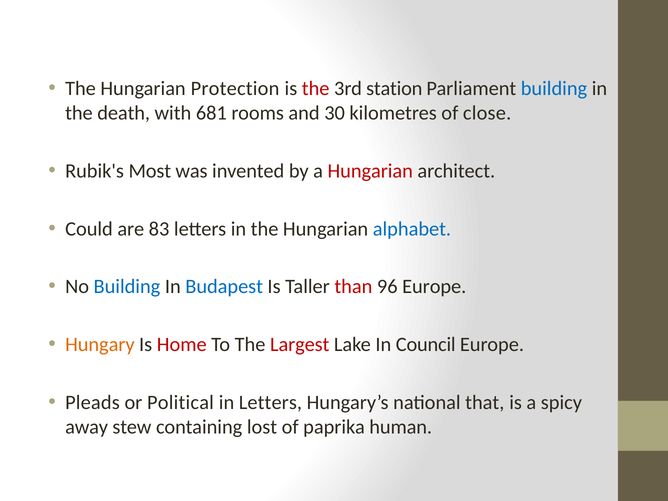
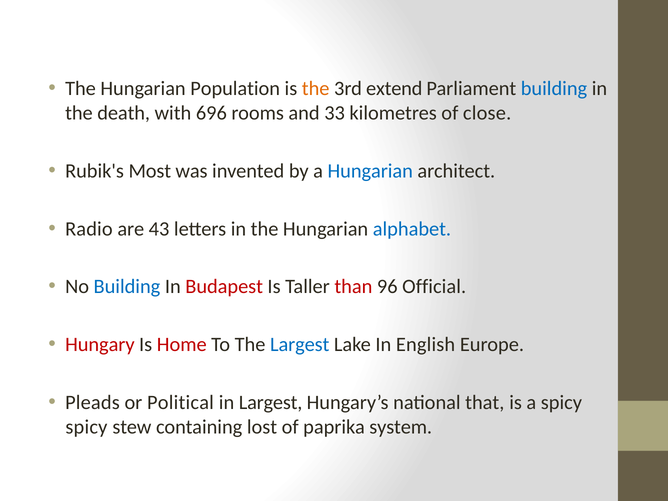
Protection: Protection -> Population (235, 89)
the colour: red -> orange (316, 89)
station: station -> extend (394, 89)
681: 681 -> 696 (211, 113)
30: 30 -> 33 (335, 113)
Hungarian colour: red -> blue (370, 171)
Could: Could -> Radio (89, 229)
83: 83 -> 43 (159, 229)
Budapest colour: blue -> red (224, 287)
96 Europe: Europe -> Official (434, 287)
Hungary colour: orange -> red (100, 345)
Largest colour: red -> blue (300, 345)
Council: Council -> English (426, 345)
in Letters: Letters -> Largest (271, 402)
away: away -> spicy (86, 427)
human: human -> system (401, 427)
